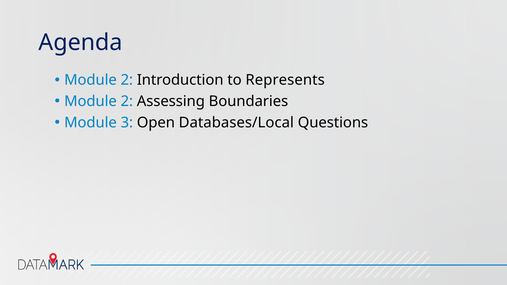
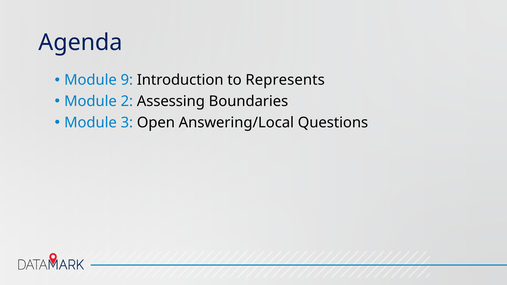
2: 2 -> 9 (127, 80)
Databases/Local: Databases/Local -> Answering/Local (236, 123)
